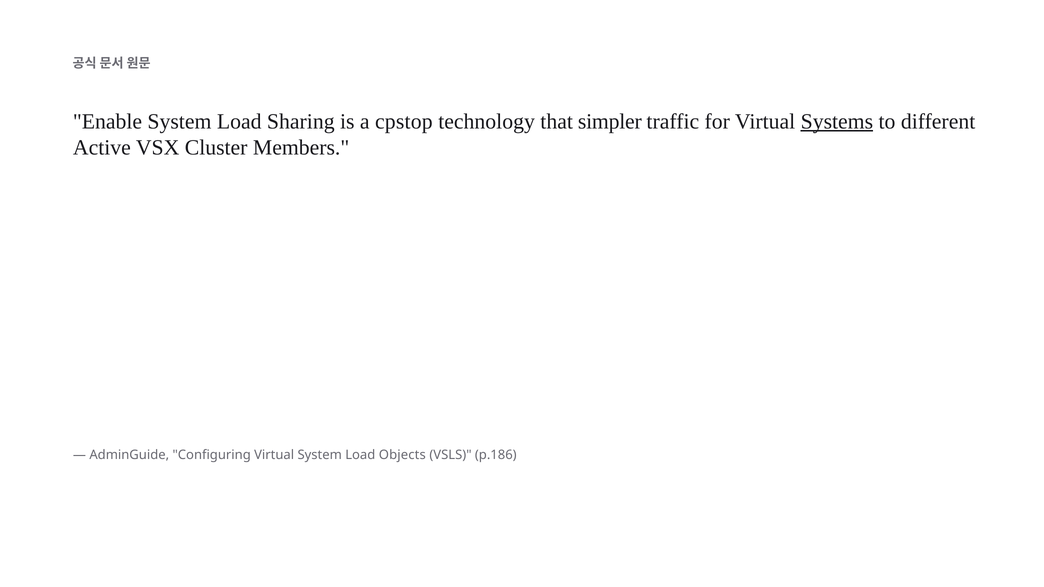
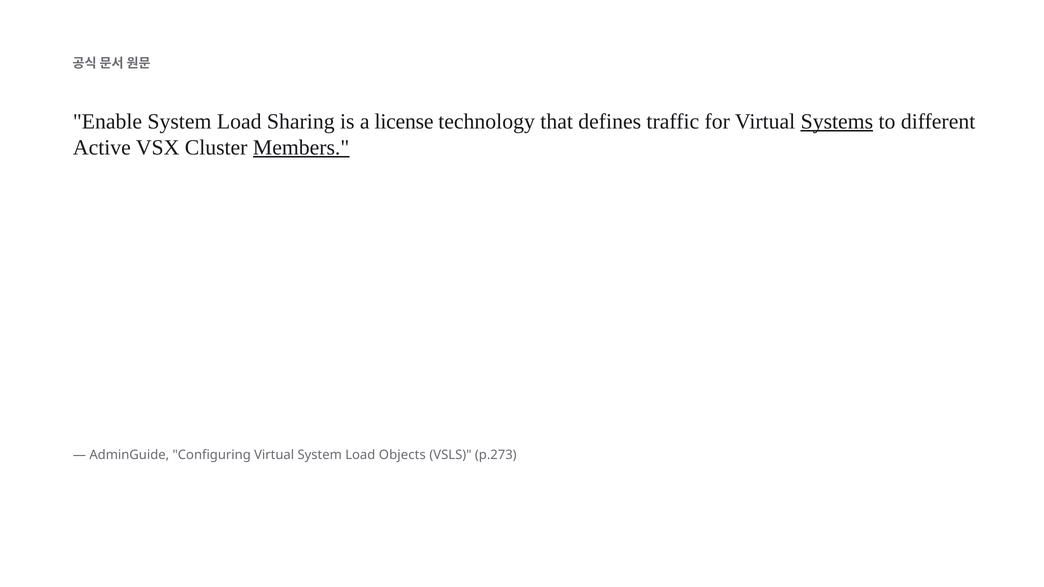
cpstop: cpstop -> license (404, 122)
simpler: simpler -> defines (610, 122)
Members underline: none -> present (301, 148)
p.186: p.186 -> p.273 (496, 455)
